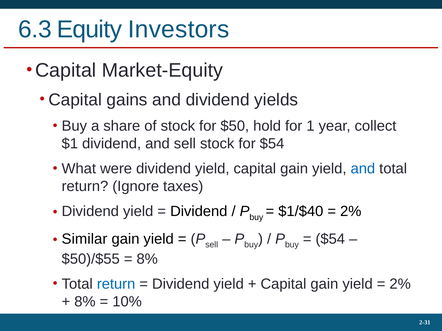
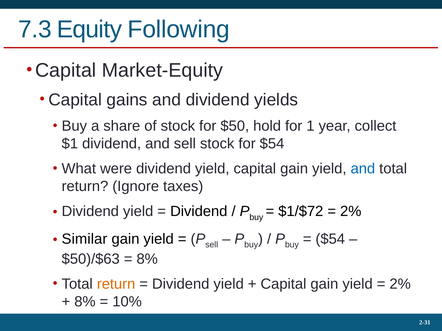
6.3: 6.3 -> 7.3 (35, 29)
Investors: Investors -> Following (179, 29)
$1/$40: $1/$40 -> $1/$72 (301, 212)
$50)/$55: $50)/$55 -> $50)/$63 (91, 259)
return colour: blue -> orange (116, 284)
